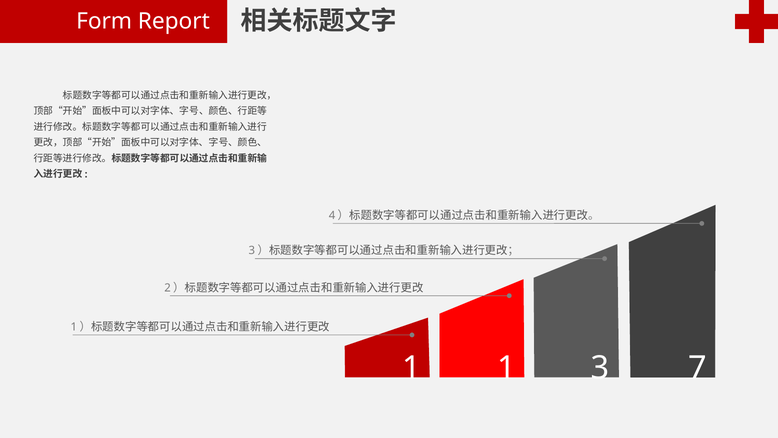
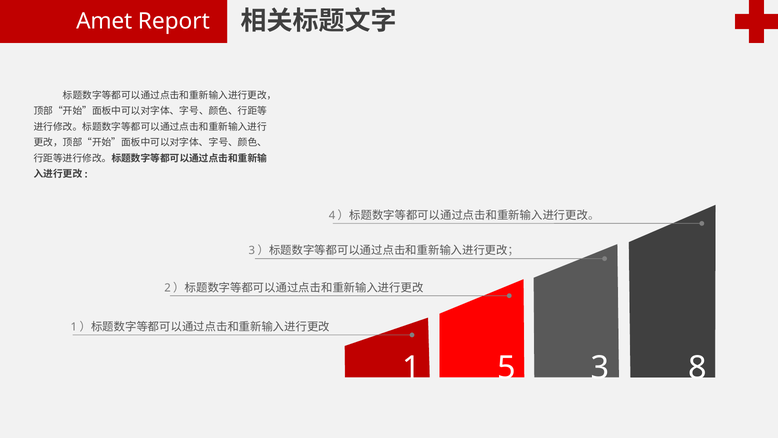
Form: Form -> Amet (104, 21)
1 1: 1 -> 5 (507, 368)
7: 7 -> 8 (697, 368)
